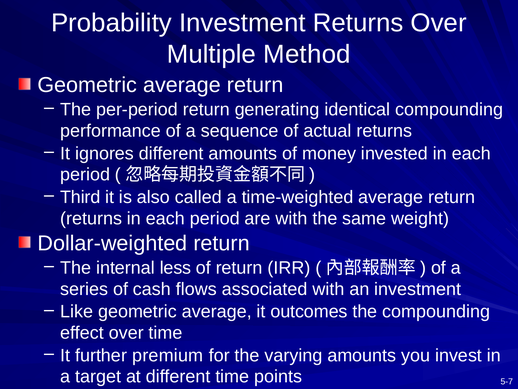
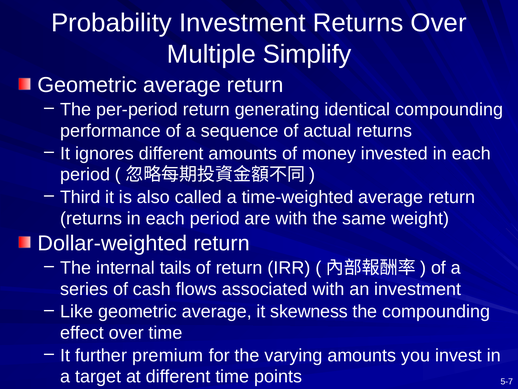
Method: Method -> Simplify (307, 54)
less: less -> tails (175, 268)
outcomes: outcomes -> skewness (309, 311)
